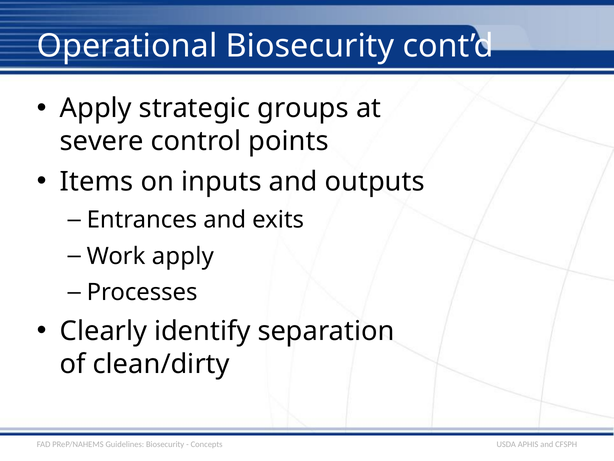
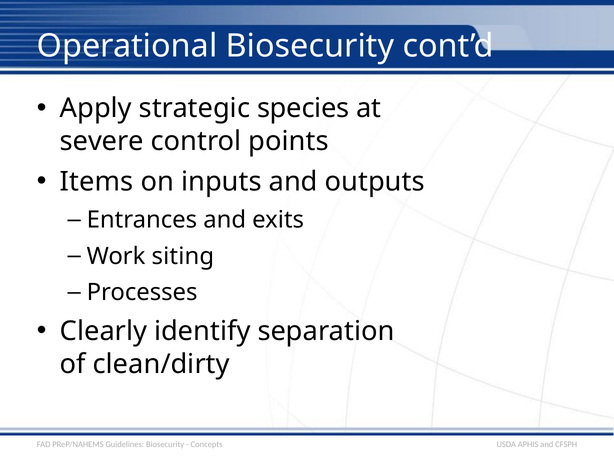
groups: groups -> species (303, 108)
Work apply: apply -> siting (183, 256)
